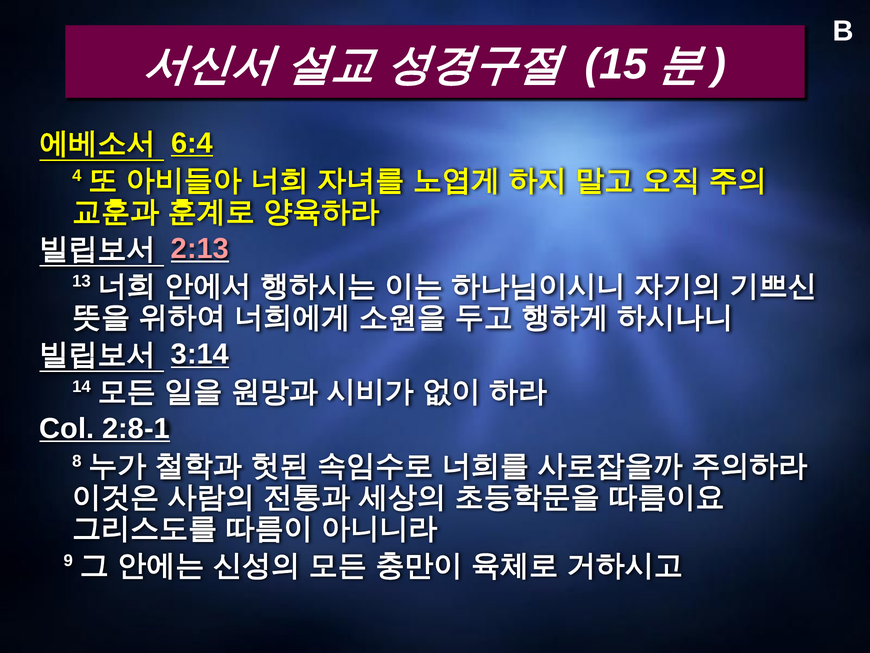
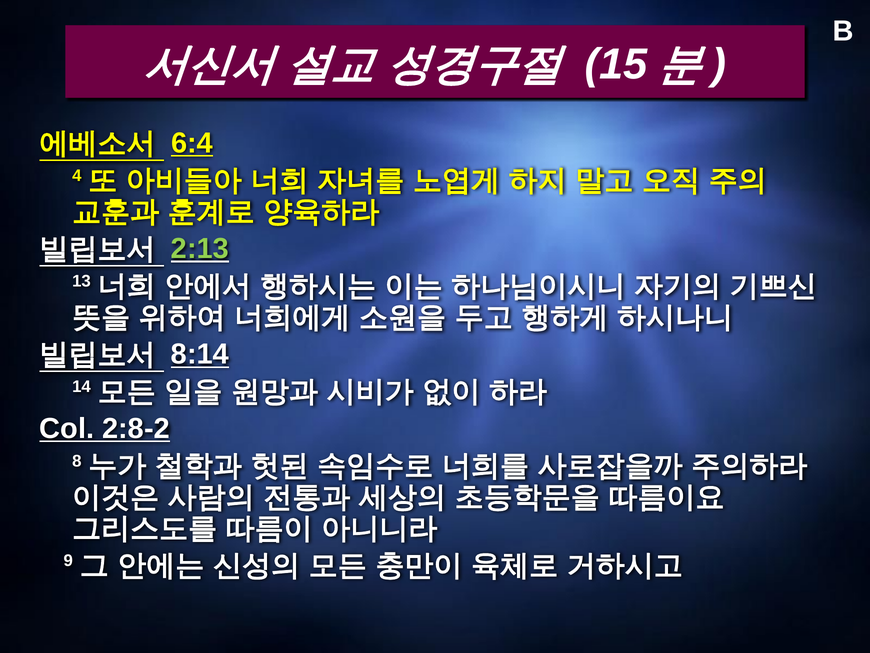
2:13 colour: pink -> light green (200, 249)
3:14: 3:14 -> 8:14 (200, 354)
2:8-1: 2:8-1 -> 2:8-2 (136, 428)
